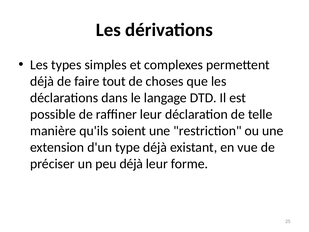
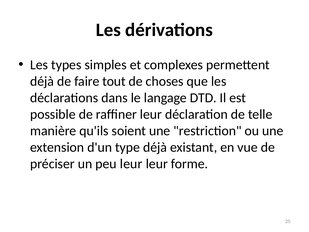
peu déjà: déjà -> leur (131, 164)
